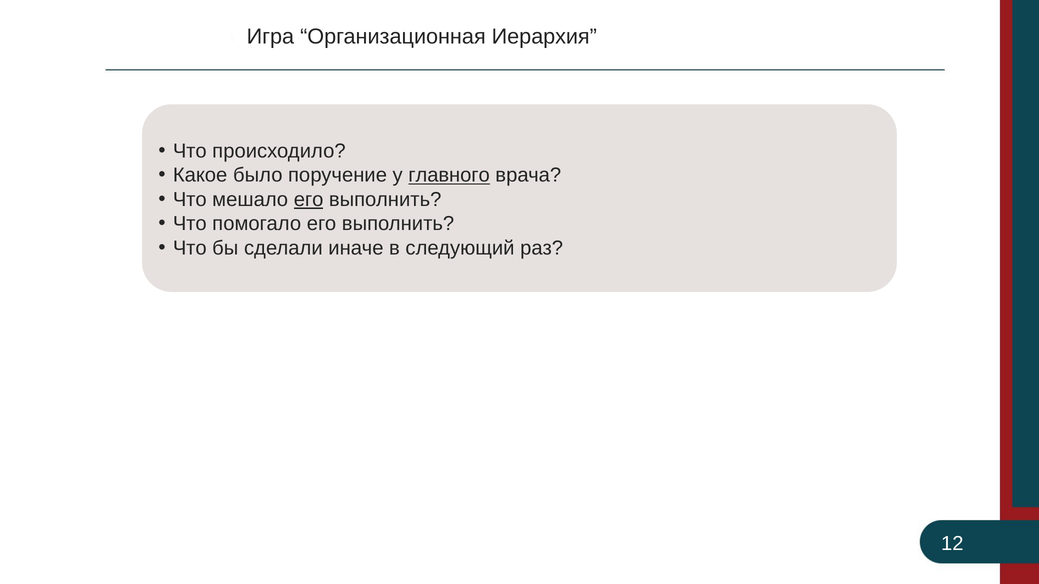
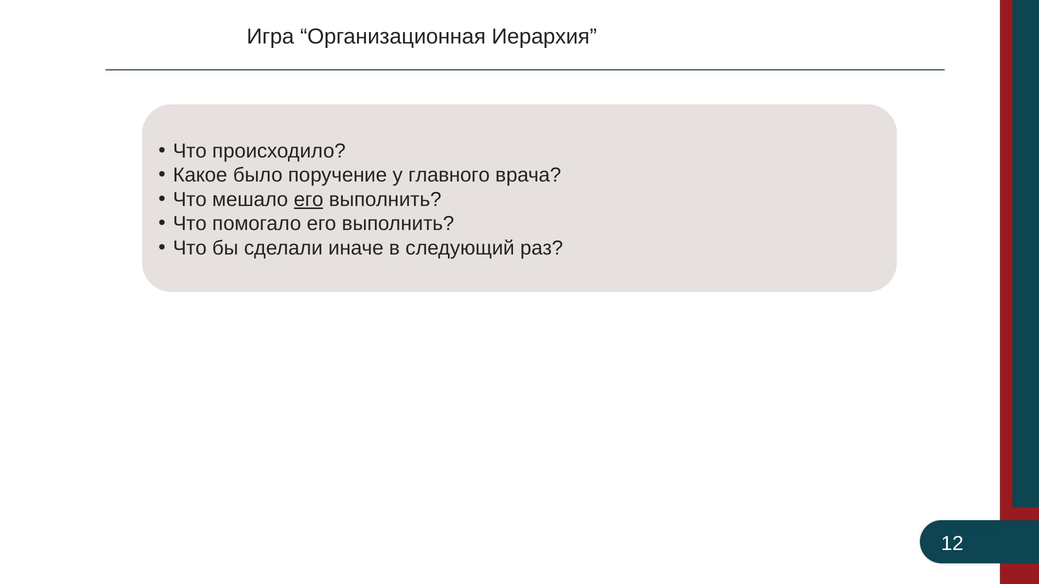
главного underline: present -> none (449, 175)
